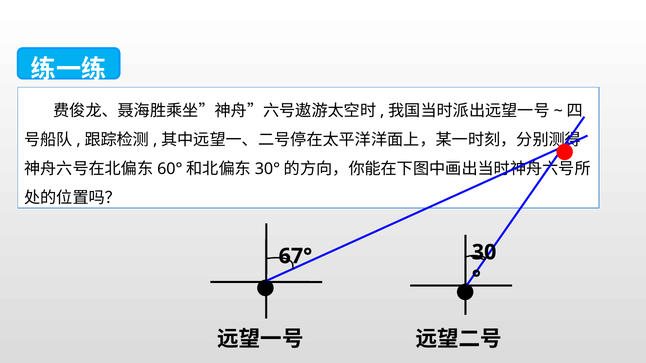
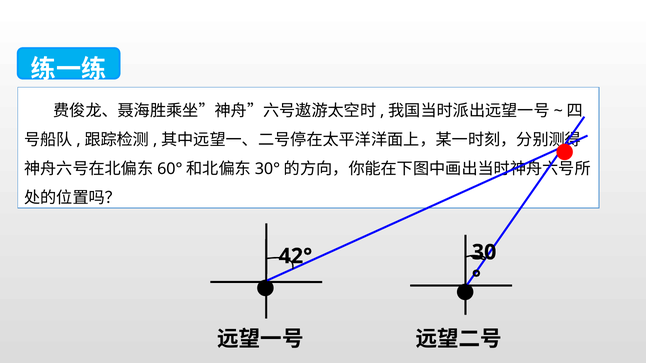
67°: 67° -> 42° (295, 256)
